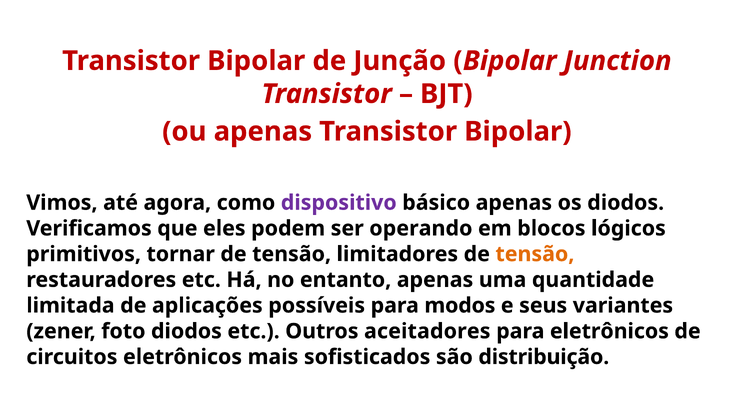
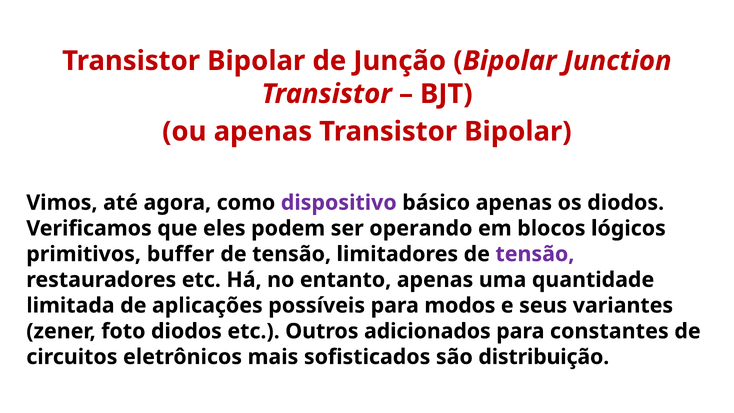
tornar: tornar -> buffer (181, 254)
tensão colour: orange -> purple (535, 254)
aceitadores: aceitadores -> adicionados (427, 331)
para eletrônicos: eletrônicos -> constantes (609, 331)
